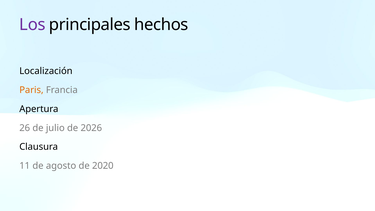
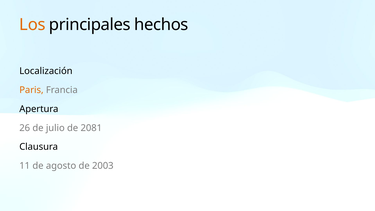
Los colour: purple -> orange (32, 25)
2026: 2026 -> 2081 (91, 128)
2020: 2020 -> 2003 (103, 166)
